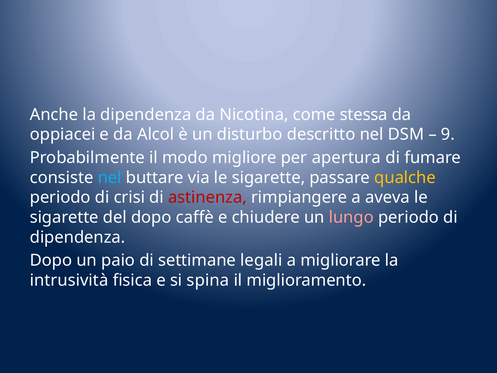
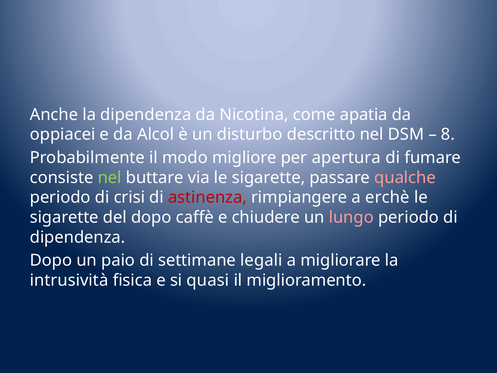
stessa: stessa -> apatia (364, 115)
9: 9 -> 8 (448, 134)
nel colour: light blue -> light green (110, 177)
qualche colour: yellow -> pink (405, 177)
aveva: aveva -> erchè (387, 197)
spina: spina -> quasi (208, 280)
